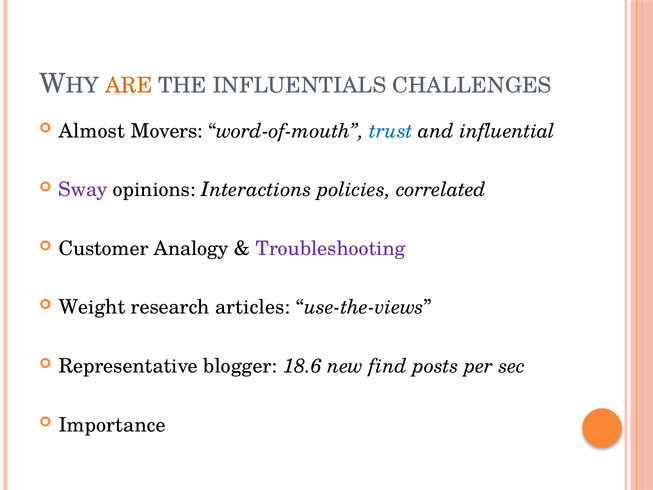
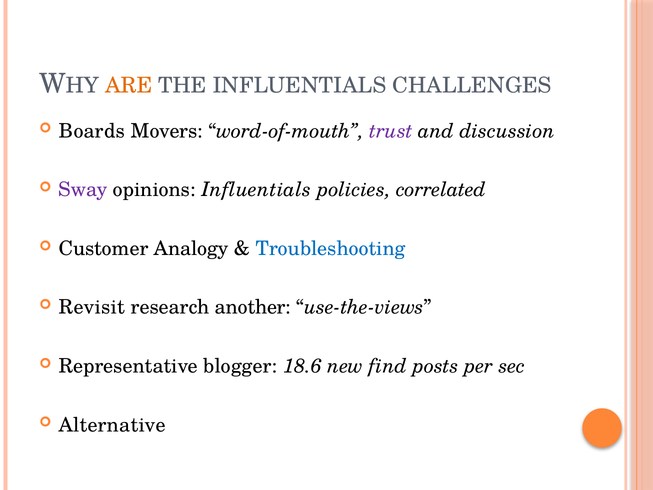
Almost: Almost -> Boards (92, 131)
trust colour: blue -> purple (391, 131)
influential: influential -> discussion (507, 131)
opinions Interactions: Interactions -> Influentials (256, 190)
Troubleshooting colour: purple -> blue (331, 248)
Weight: Weight -> Revisit (92, 307)
articles: articles -> another (253, 307)
Importance: Importance -> Alternative (112, 425)
